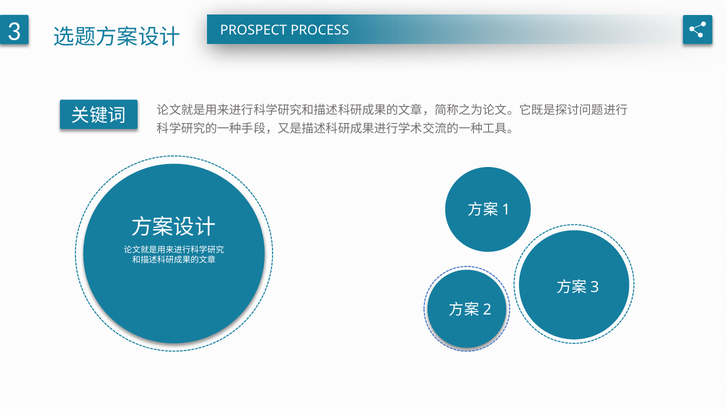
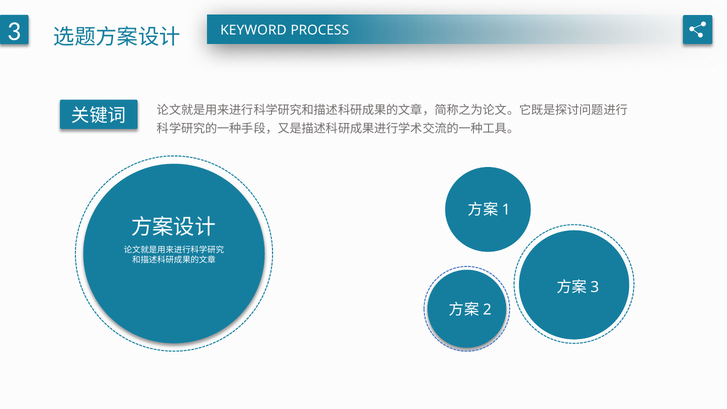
PROSPECT: PROSPECT -> KEYWORD (253, 30)
